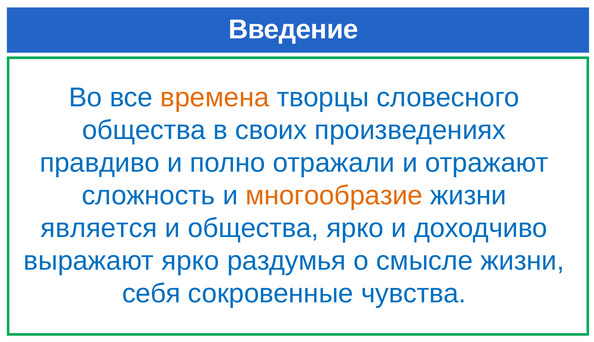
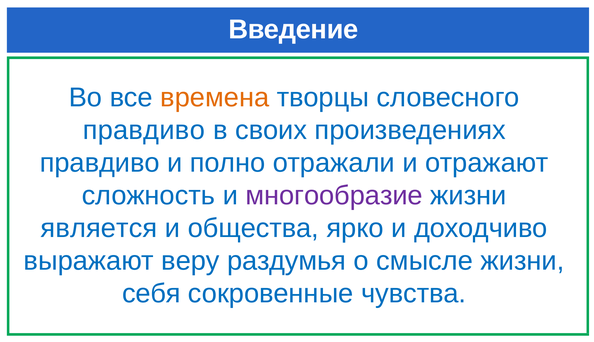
общества: общества -> правдиво (144, 130)
многообразие colour: orange -> purple (334, 196)
выражают ярко: ярко -> веру (190, 261)
